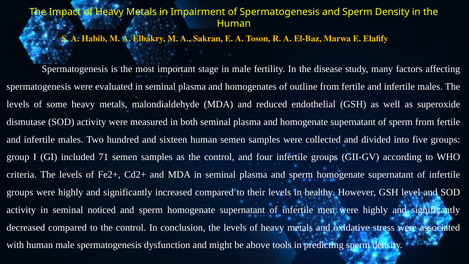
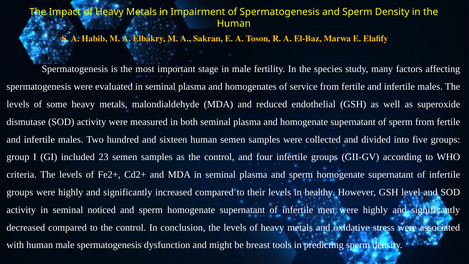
disease: disease -> species (328, 69)
outline: outline -> service (304, 87)
71: 71 -> 23 (103, 157)
above: above -> breast (258, 245)
